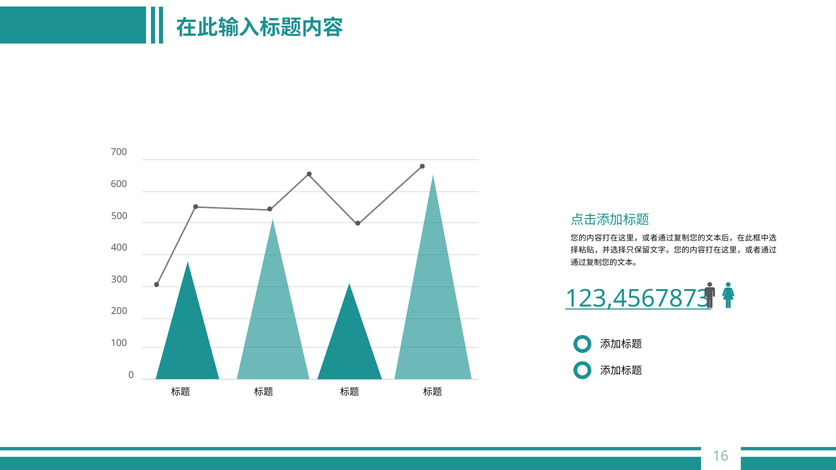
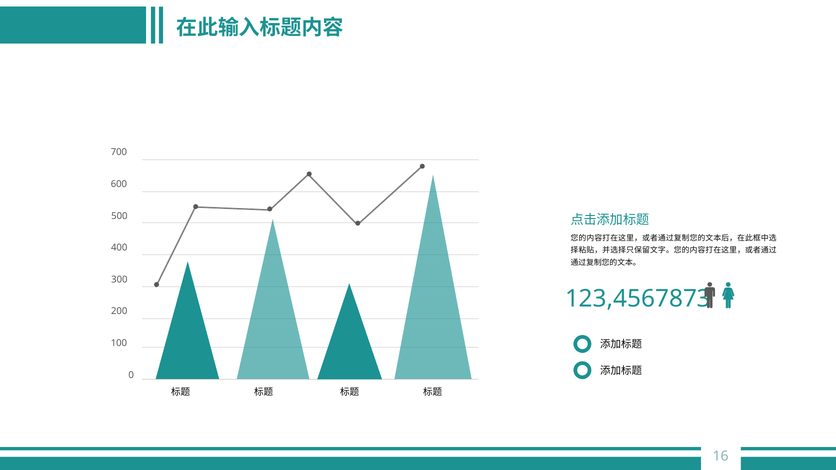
123,4567873 underline: present -> none (638, 299)
